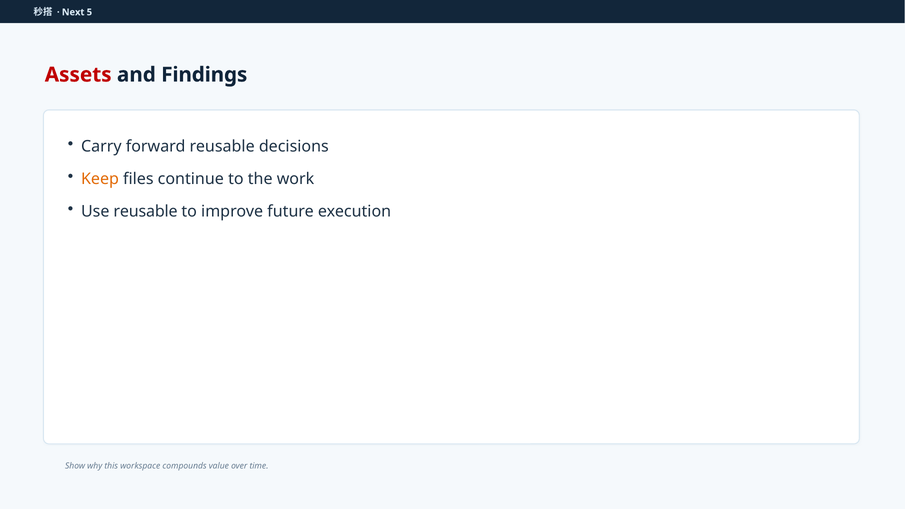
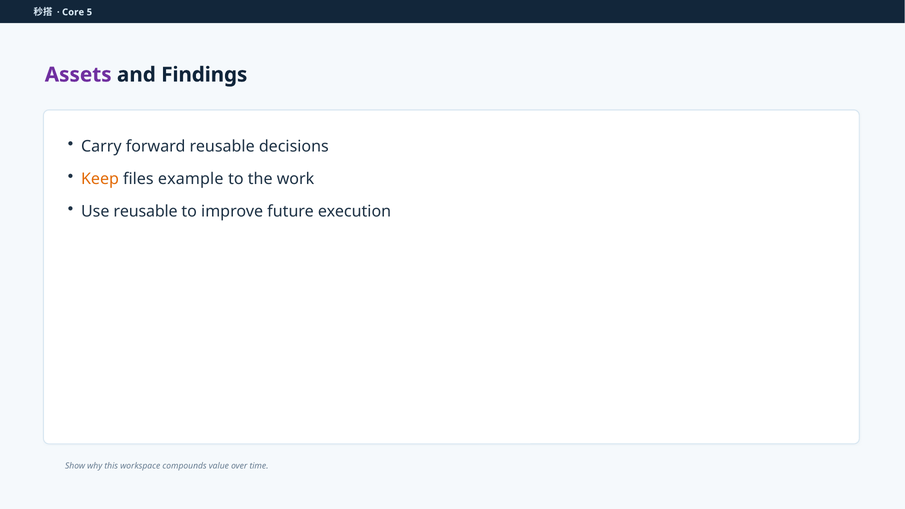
Next: Next -> Core (73, 12)
Assets colour: red -> purple (78, 75)
continue: continue -> example (191, 179)
